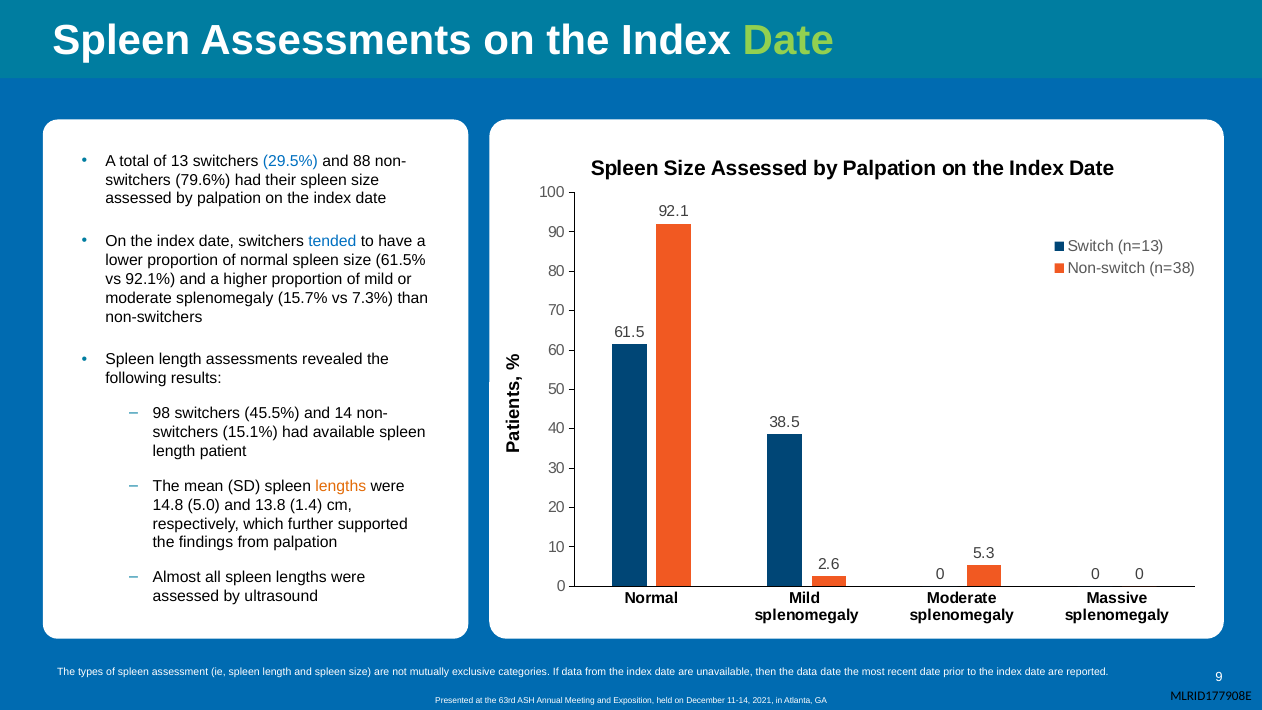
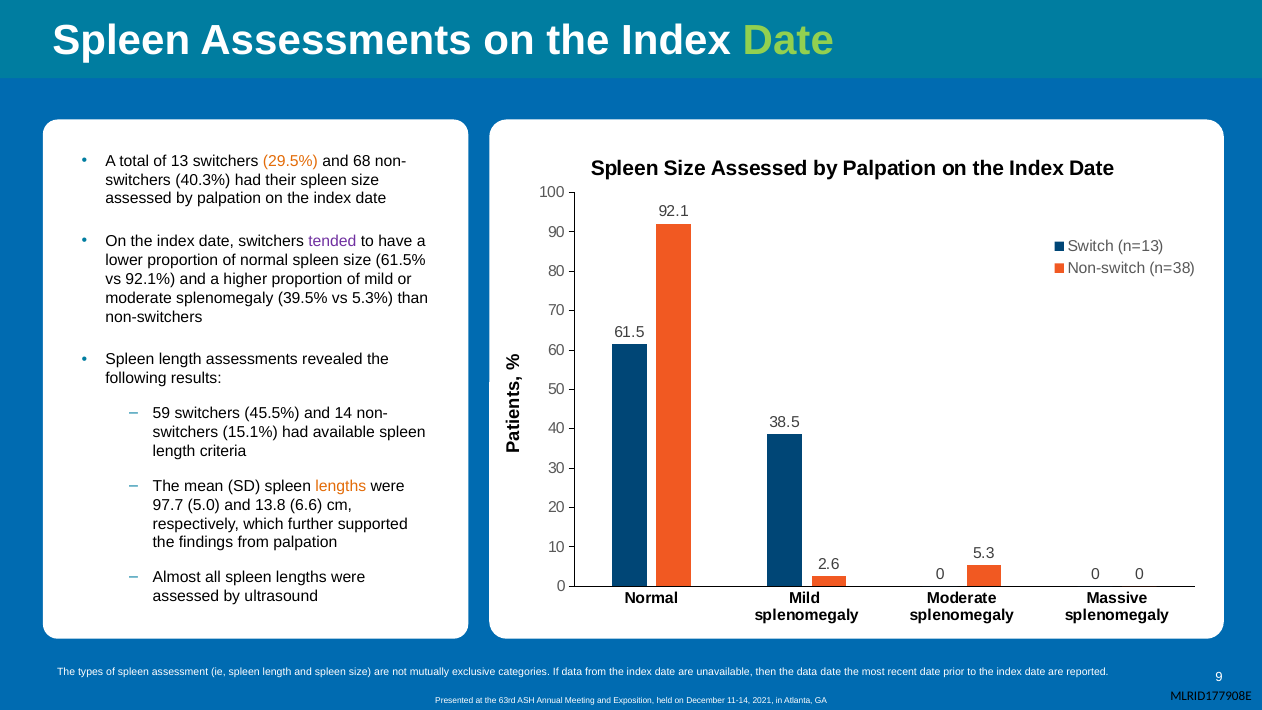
29.5% colour: blue -> orange (290, 161)
88: 88 -> 68 (362, 161)
79.6%: 79.6% -> 40.3% (203, 180)
tended colour: blue -> purple (332, 241)
15.7%: 15.7% -> 39.5% (303, 298)
7.3%: 7.3% -> 5.3% (373, 298)
98: 98 -> 59 (161, 413)
patient: patient -> criteria (223, 451)
14.8: 14.8 -> 97.7 (168, 505)
1.4: 1.4 -> 6.6 (306, 505)
